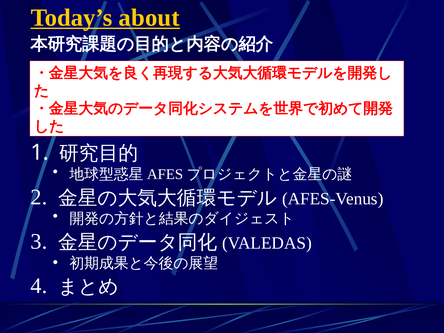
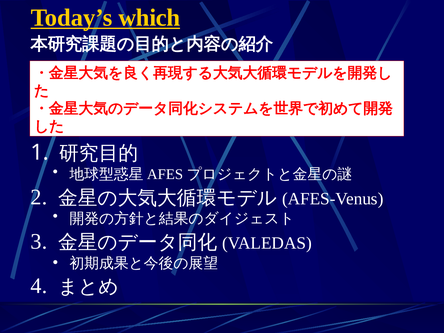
about: about -> which (149, 18)
